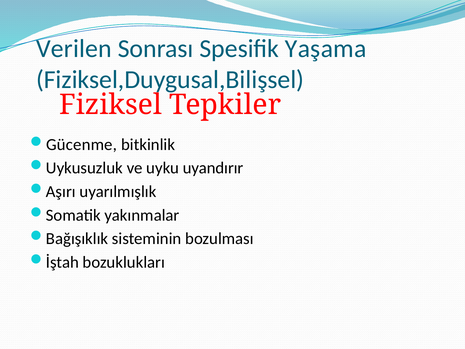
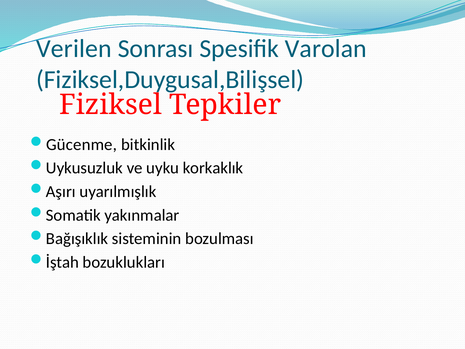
Yaşama: Yaşama -> Varolan (326, 49)
uyandırır: uyandırır -> korkaklık (213, 168)
